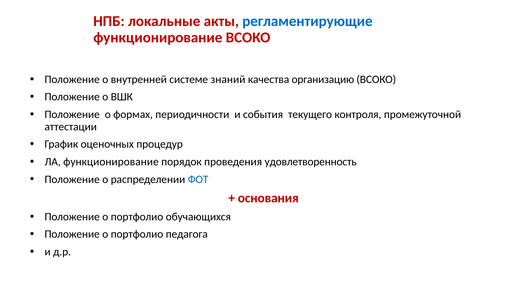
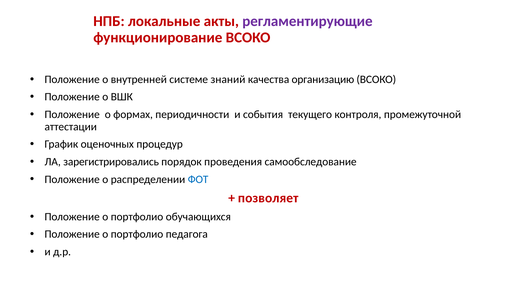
регламентирующие colour: blue -> purple (307, 21)
ЛА функционирование: функционирование -> зарегистрировались (111, 162)
удовлетворенность: удовлетворенность -> самообследование (311, 162)
основания: основания -> позволяет (268, 198)
